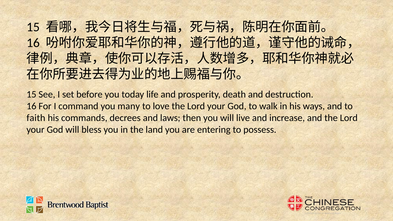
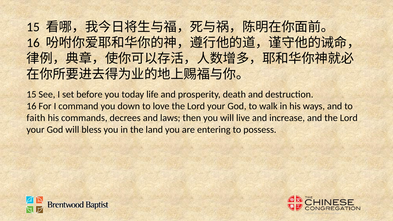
many: many -> down (129, 106)
